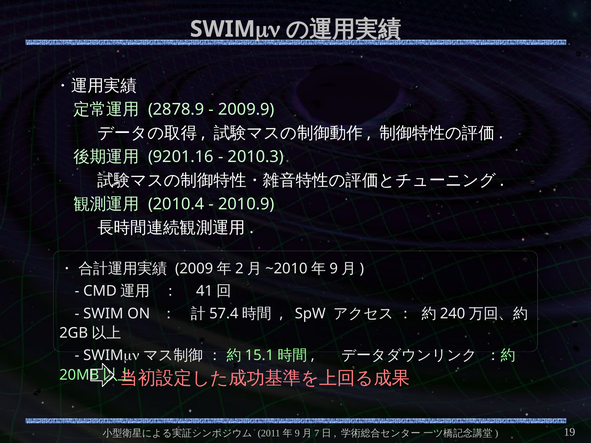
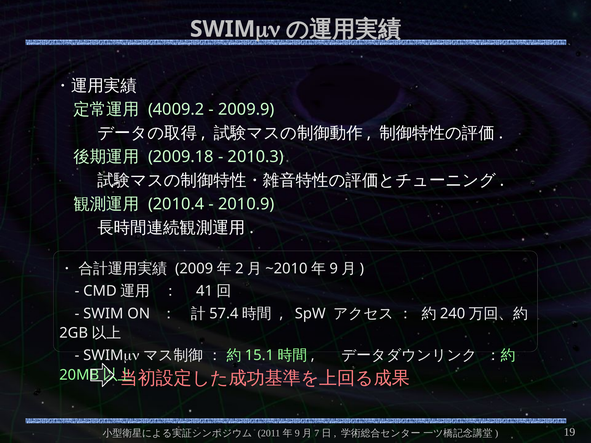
2878.9: 2878.9 -> 4009.2 (176, 110)
9201.16: 9201.16 -> 2009.18 (181, 157)
